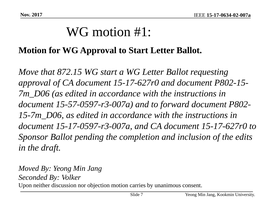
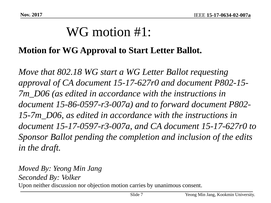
872.15: 872.15 -> 802.18 (69, 72)
15-57-0597-r3-007a: 15-57-0597-r3-007a -> 15-86-0597-r3-007a (94, 105)
